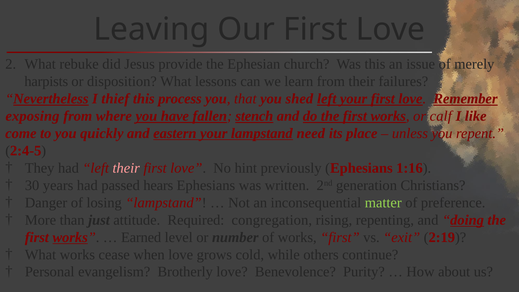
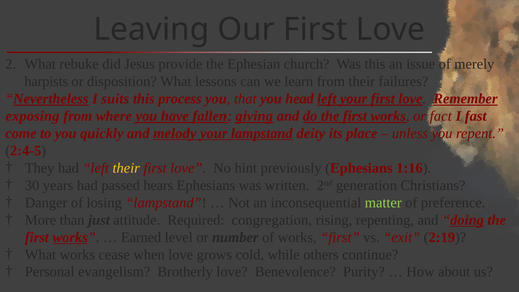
thief: thief -> suits (115, 99)
shed: shed -> head (300, 99)
stench: stench -> giving (254, 116)
calf: calf -> fact (441, 116)
like: like -> fast (476, 116)
eastern: eastern -> melody (175, 133)
need: need -> deity (311, 133)
their colour: pink -> yellow (126, 168)
